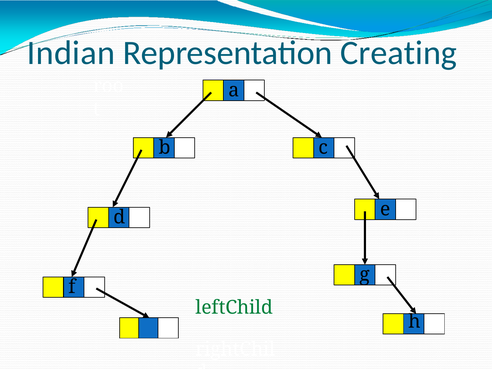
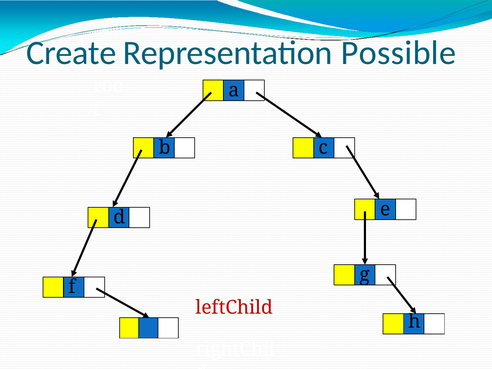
Indian: Indian -> Create (71, 53)
Creating: Creating -> Possible (398, 53)
leftChild colour: green -> red (234, 307)
